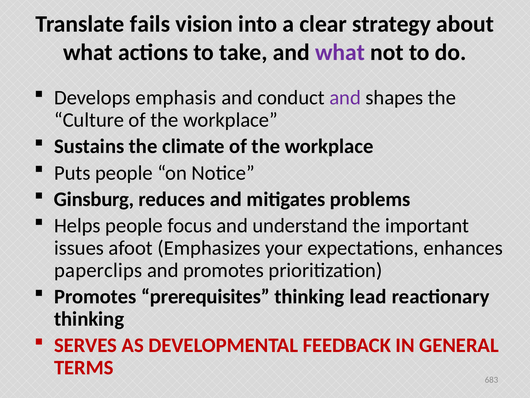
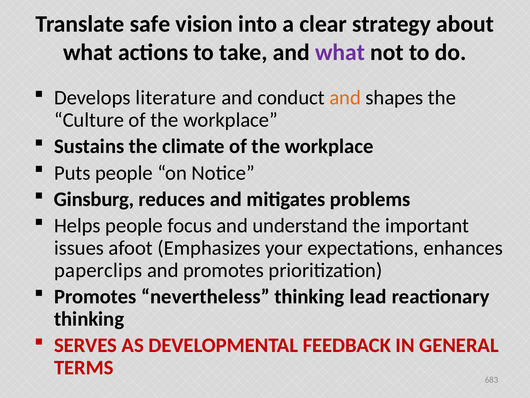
fails: fails -> safe (150, 24)
emphasis: emphasis -> literature (176, 98)
and colour: purple -> orange (345, 98)
prerequisites: prerequisites -> nevertheless (205, 296)
